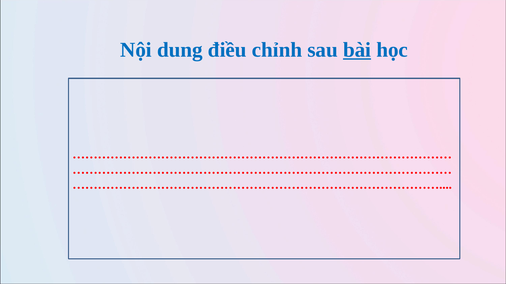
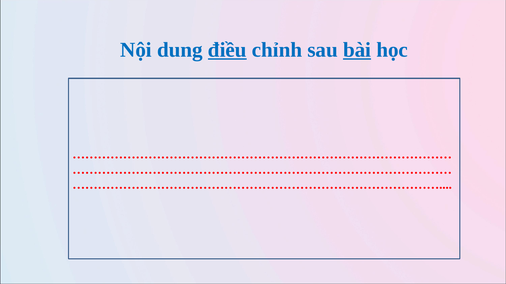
điều underline: none -> present (227, 50)
